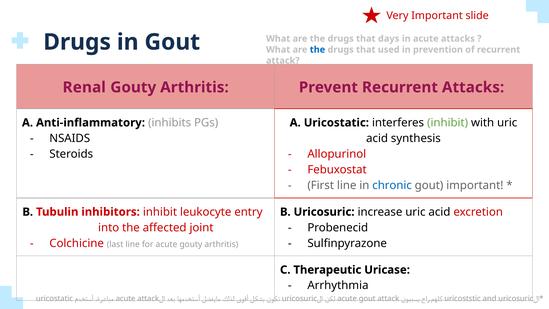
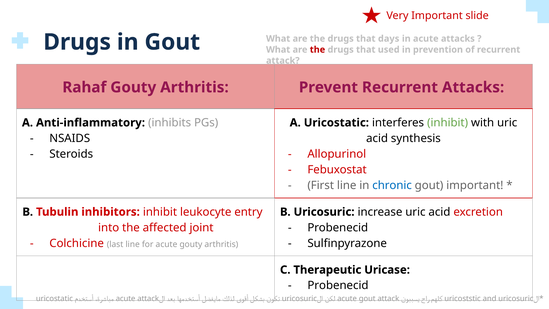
the colour: blue -> red (317, 50)
Renal: Renal -> Rahaf (84, 87)
Arrhythmia: Arrhythmia -> Probenecid (338, 285)
